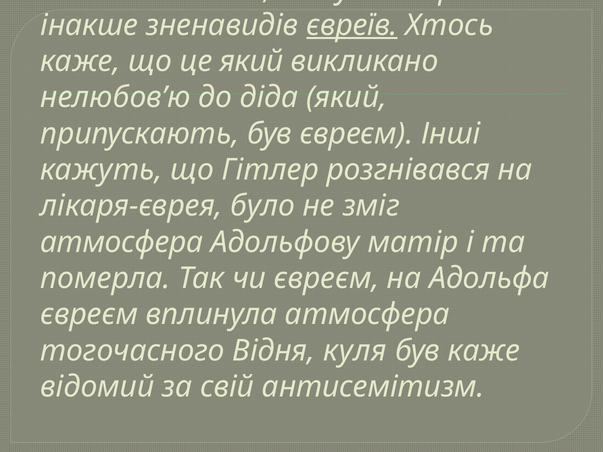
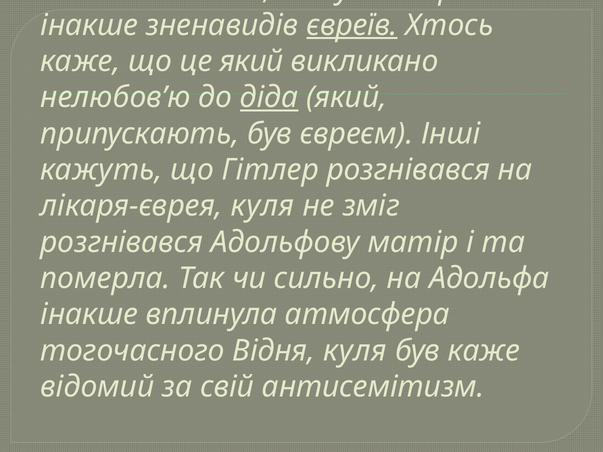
діда underline: none -> present (269, 98)
лікаря-єврея було: було -> куля (262, 206)
атмосфера: атмосфера -> розгнівався (122, 242)
чи євреєм: євреєм -> сильно (327, 278)
євреєм: євреєм -> інакше (89, 315)
